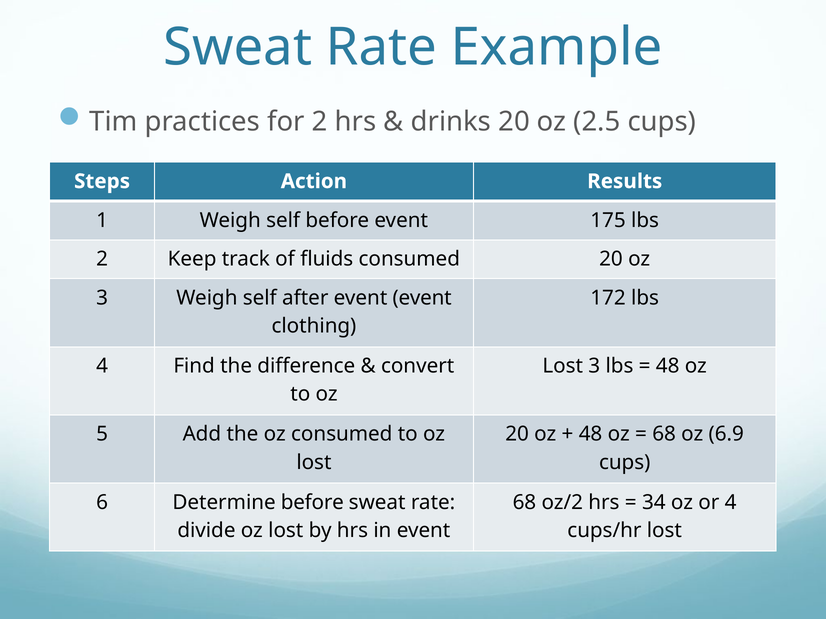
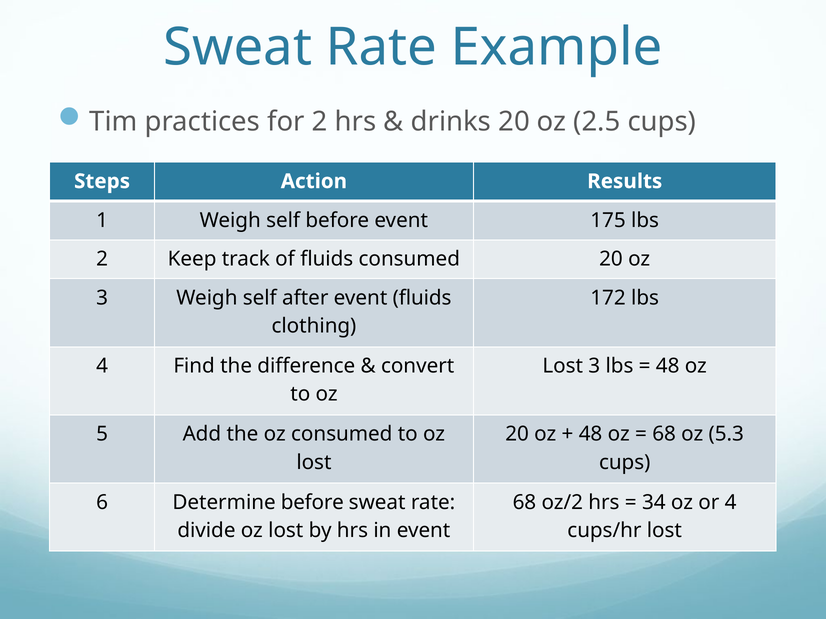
event event: event -> fluids (422, 298)
6.9: 6.9 -> 5.3 (726, 435)
